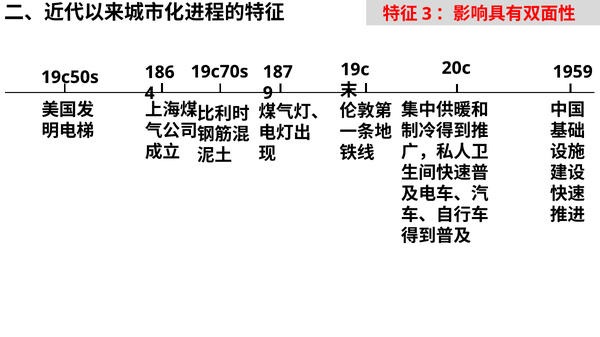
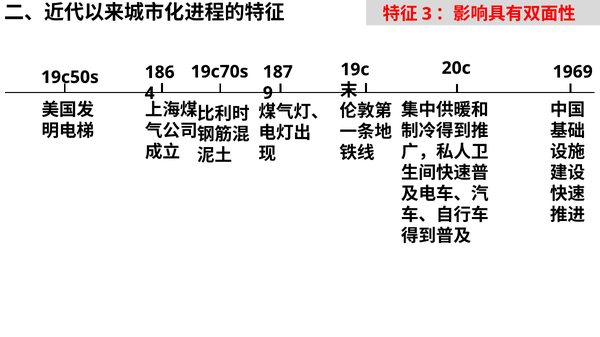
1959: 1959 -> 1969 (573, 72)
